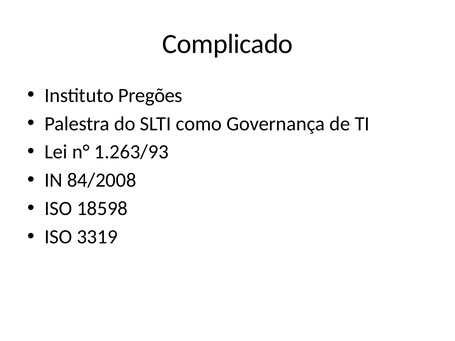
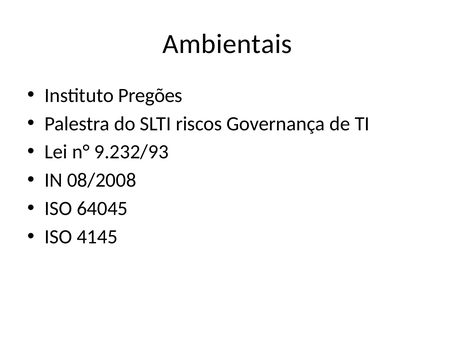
Complicado: Complicado -> Ambientais (227, 44)
como: como -> riscos (199, 124)
1.263/93: 1.263/93 -> 9.232/93 (131, 152)
84/2008: 84/2008 -> 08/2008 (102, 180)
18598: 18598 -> 64045 (102, 209)
3319: 3319 -> 4145 (97, 237)
